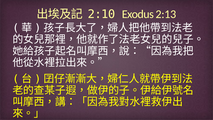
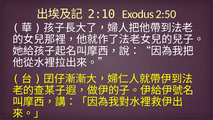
2:13: 2:13 -> 2:50 (166, 14)
